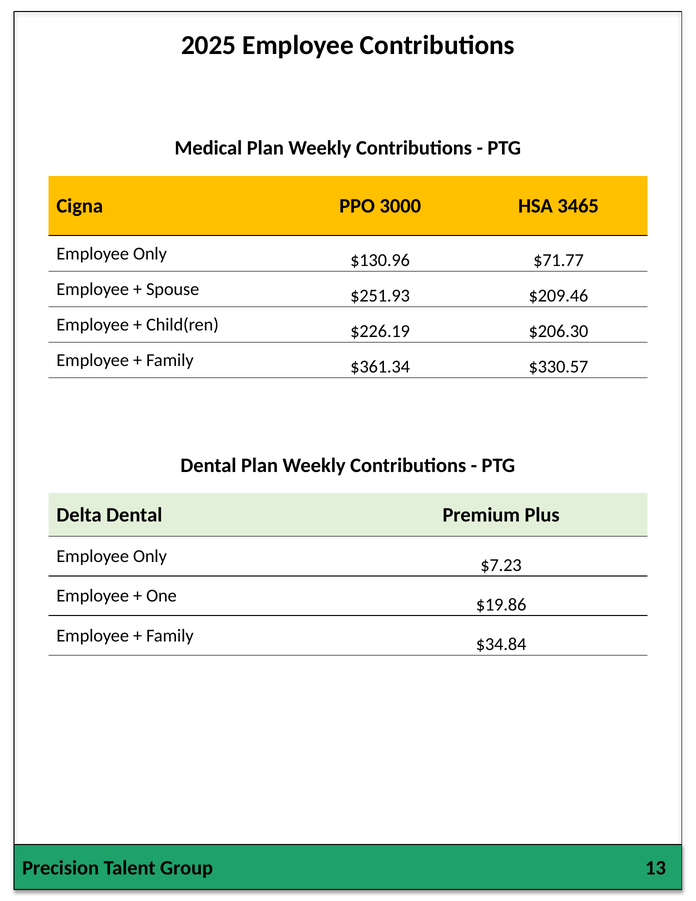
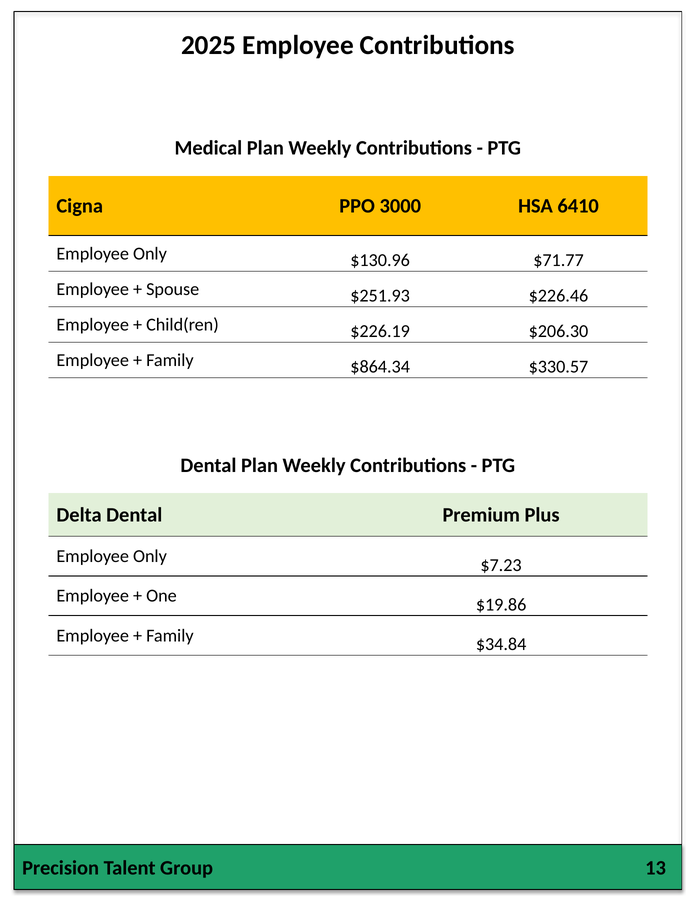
3465: 3465 -> 6410 (578, 206)
$209.46: $209.46 -> $226.46 (558, 296)
$361.34: $361.34 -> $864.34 (380, 367)
